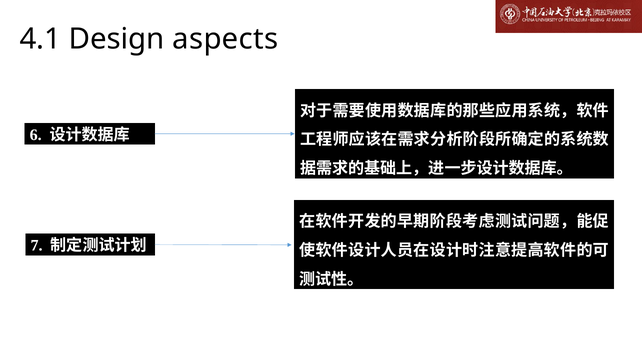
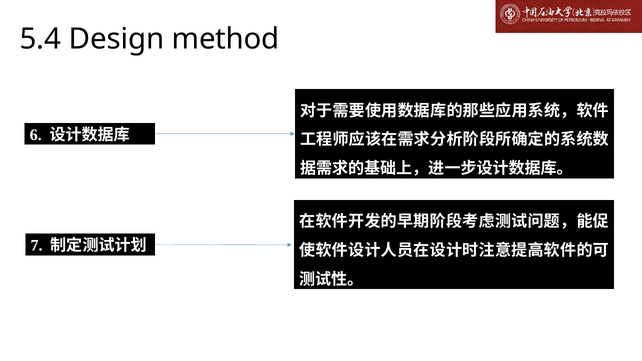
4.1: 4.1 -> 5.4 (40, 39)
aspects: aspects -> method (226, 39)
